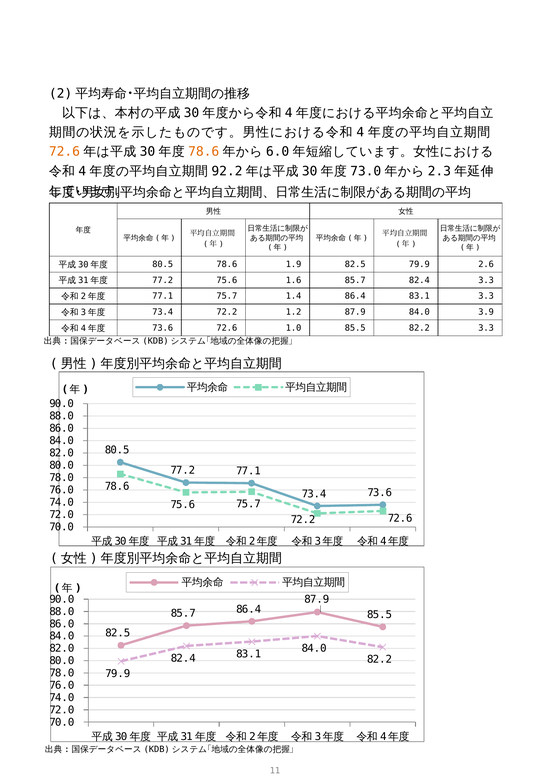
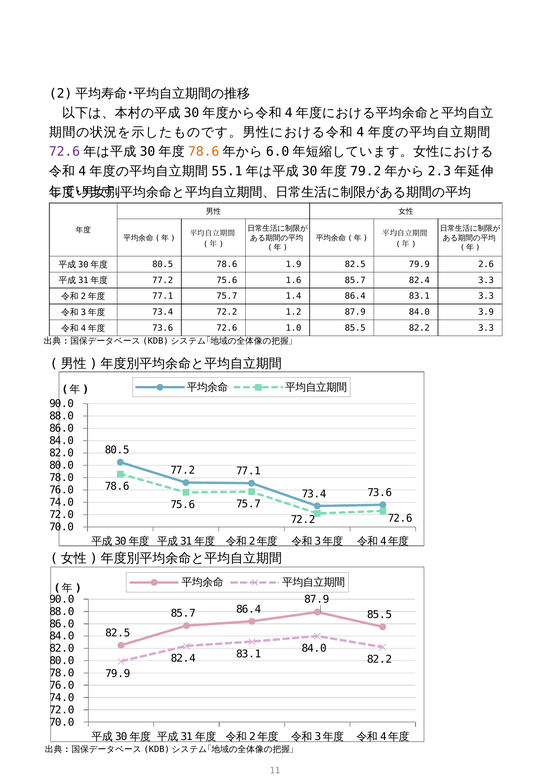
72.6 colour: orange -> purple (64, 152)
92.2: 92.2 -> 55.1 (227, 171)
73.0: 73.0 -> 79.2 (366, 171)
